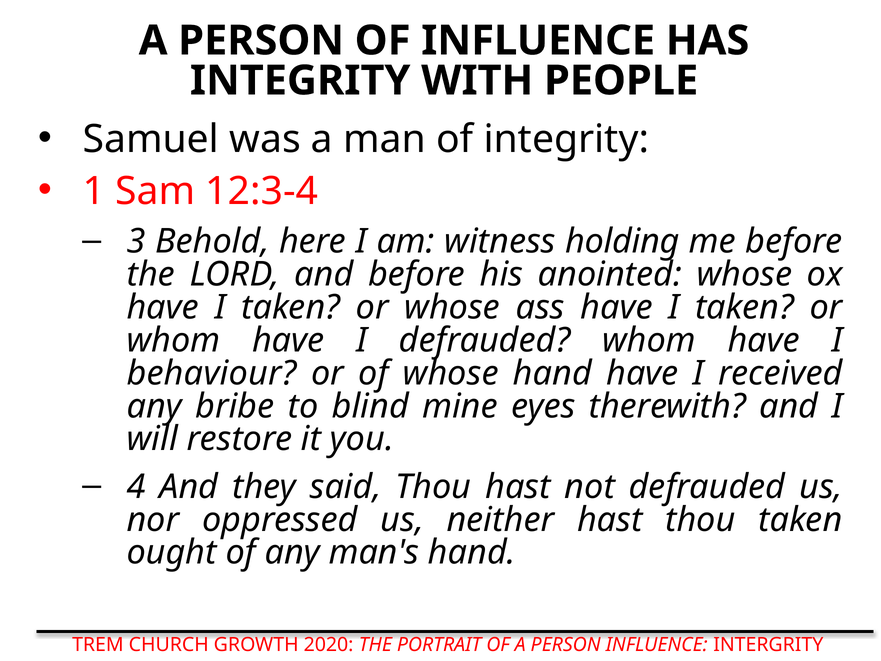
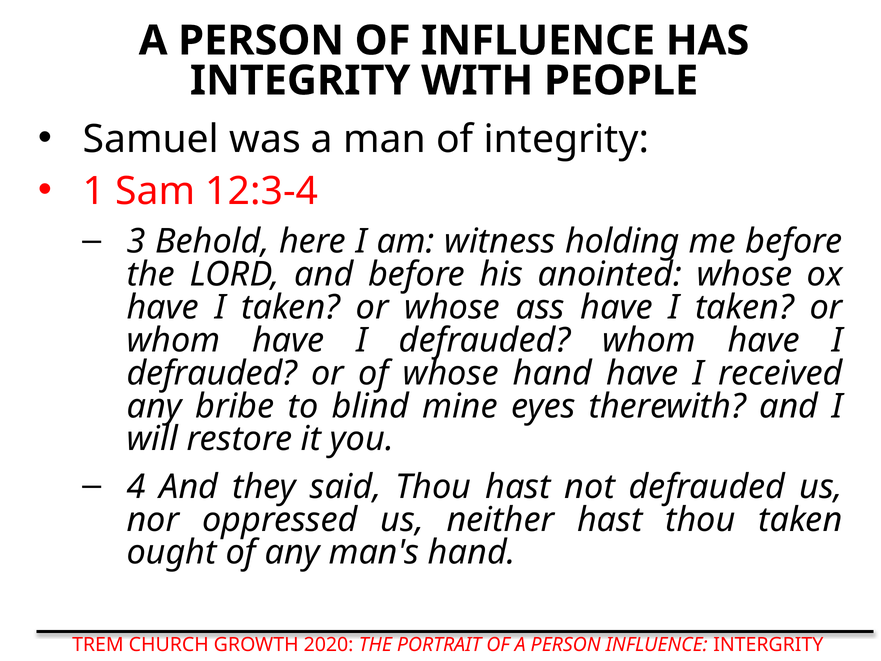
behaviour: behaviour -> defrauded (212, 373)
